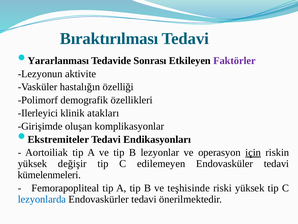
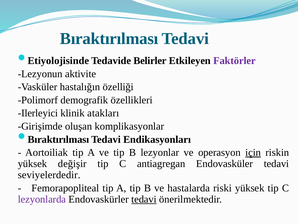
Yararlanması: Yararlanması -> Etiyolojisinde (58, 61)
Sonrası: Sonrası -> Belirler (150, 61)
Ekstremiteler: Ekstremiteler -> Bıraktırılması (58, 139)
edilemeyen: edilemeyen -> antiagregan (161, 163)
kümelenmeleri: kümelenmeleri -> seviyelerdedir (49, 175)
teşhisinde: teşhisinde -> hastalarda (189, 188)
lezyonlarda colour: blue -> purple (42, 199)
tedavi underline: none -> present (144, 199)
